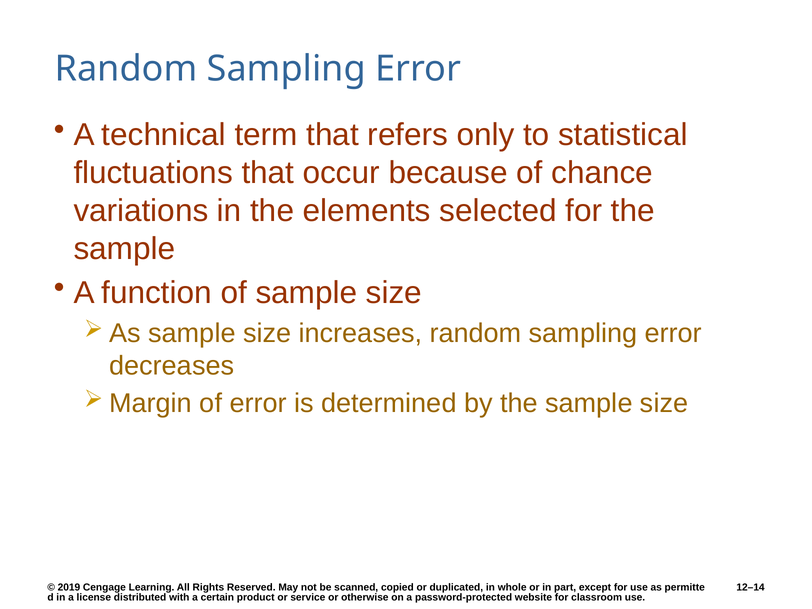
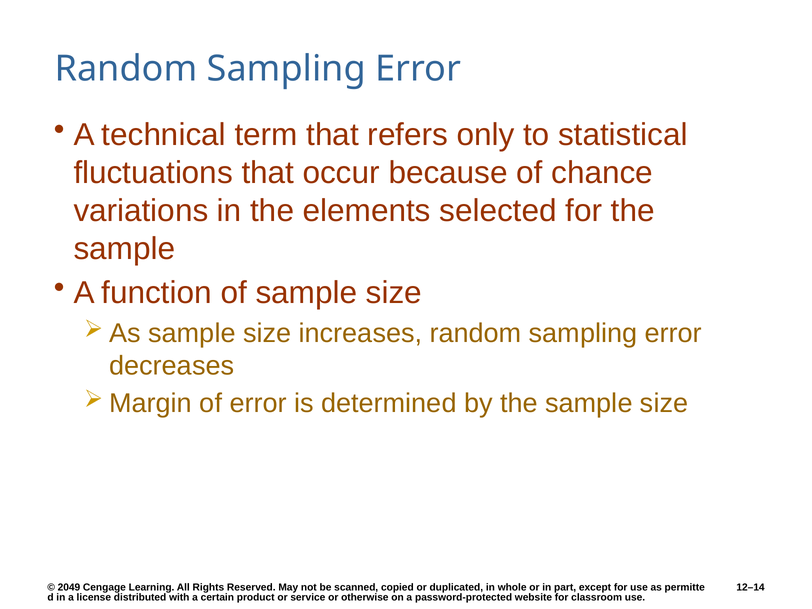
2019: 2019 -> 2049 (69, 587)
